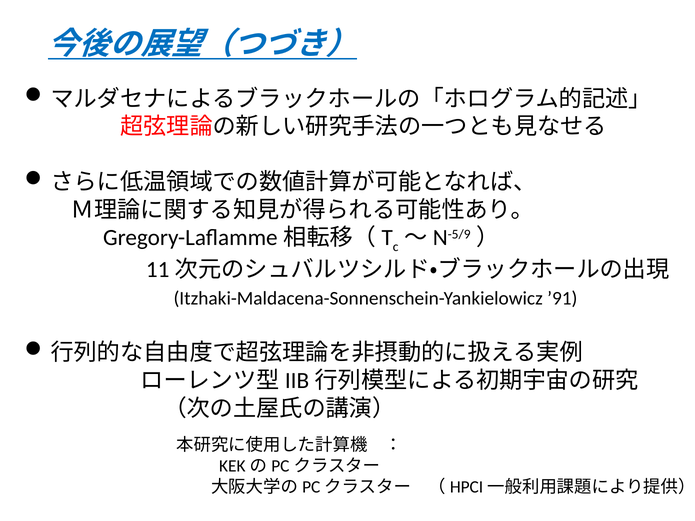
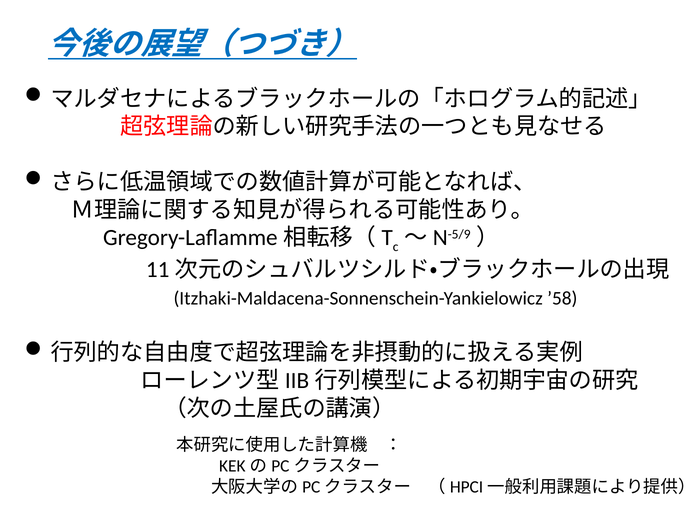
’91: ’91 -> ’58 (562, 299)
